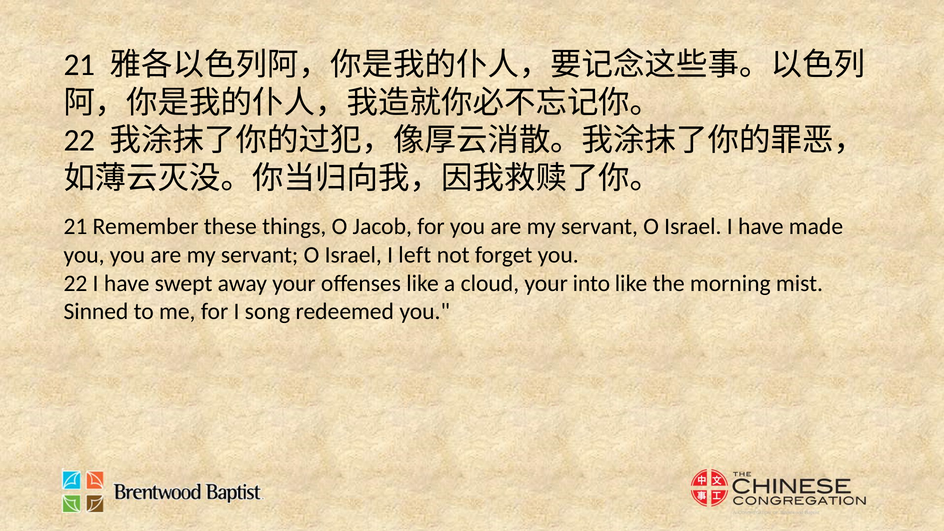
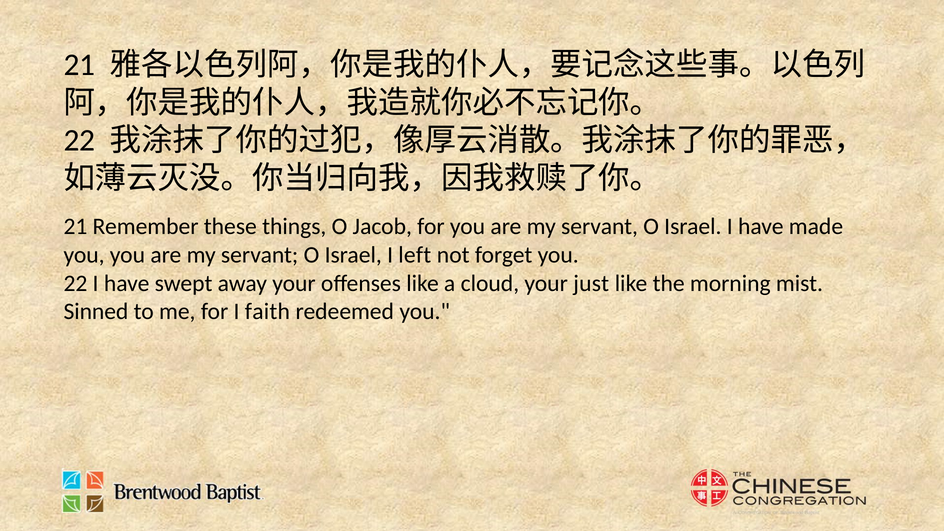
into: into -> just (591, 283)
song: song -> faith (267, 312)
